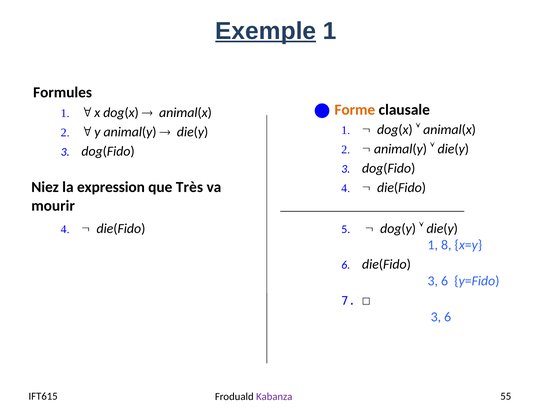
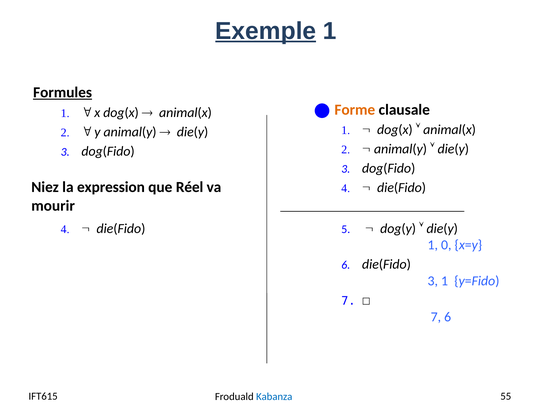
Formules underline: none -> present (63, 92)
Très: Très -> Réel (190, 187)
8: 8 -> 0 (446, 245)
6: 6 -> 1 (445, 281)
3: 3 -> 7 (436, 317)
Kabanza colour: purple -> blue (274, 397)
